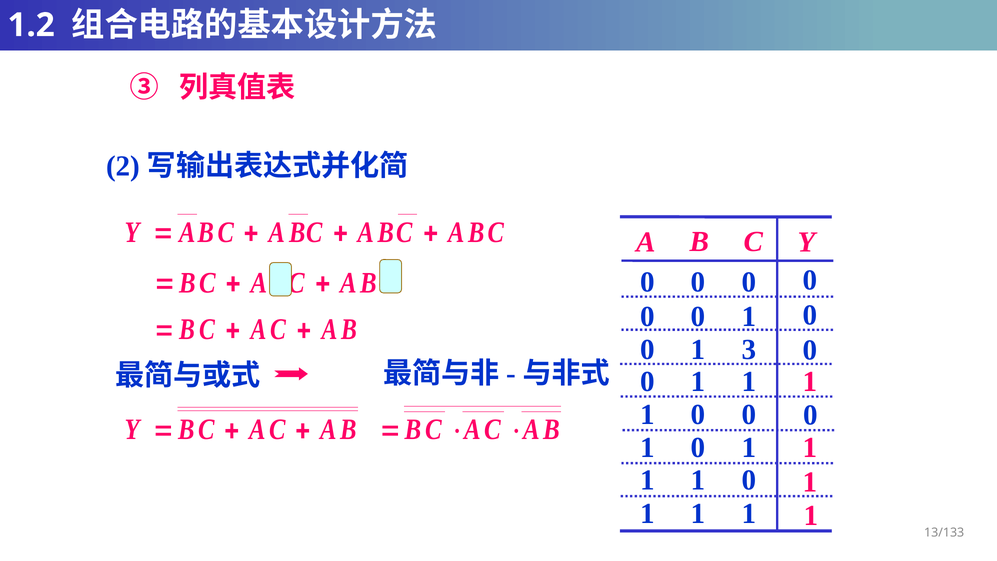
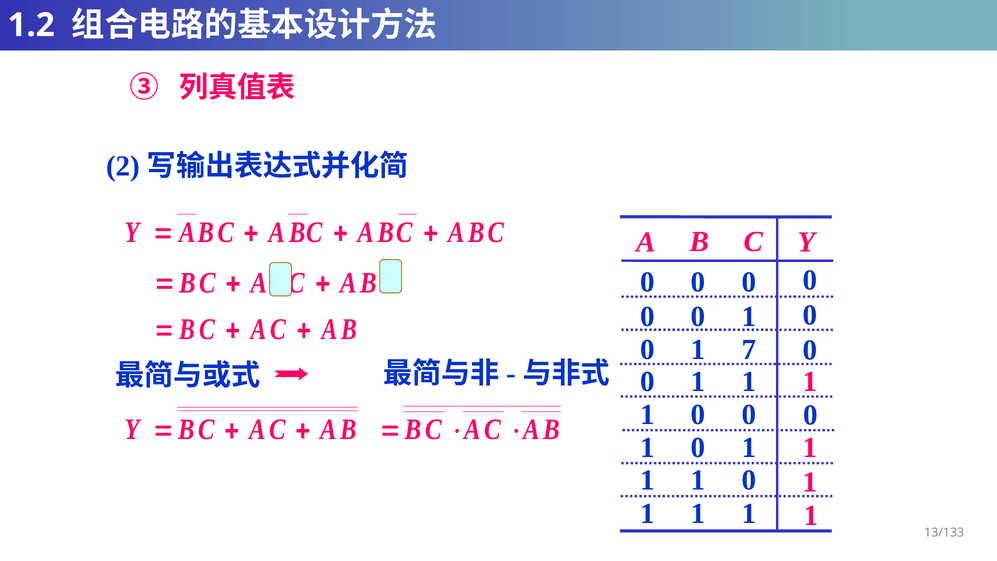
3: 3 -> 7 (749, 349)
